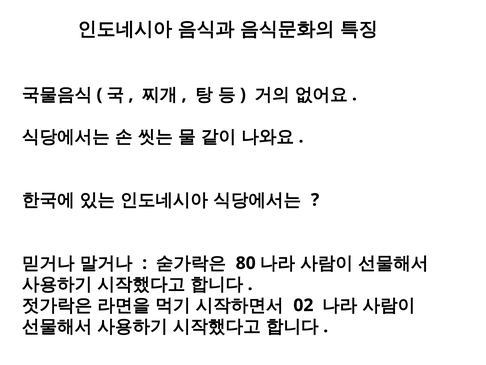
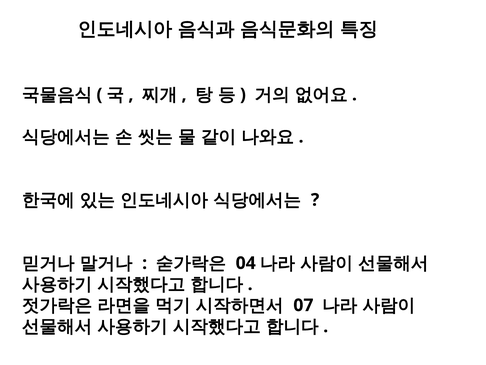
80: 80 -> 04 (246, 263)
02: 02 -> 07 (303, 305)
